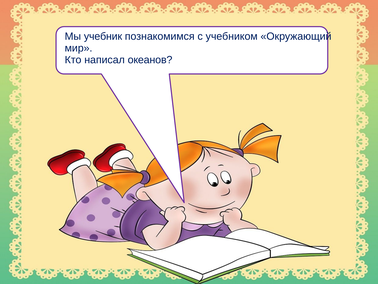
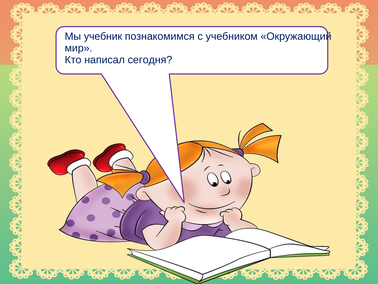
океанов: океанов -> сегодня (150, 60)
